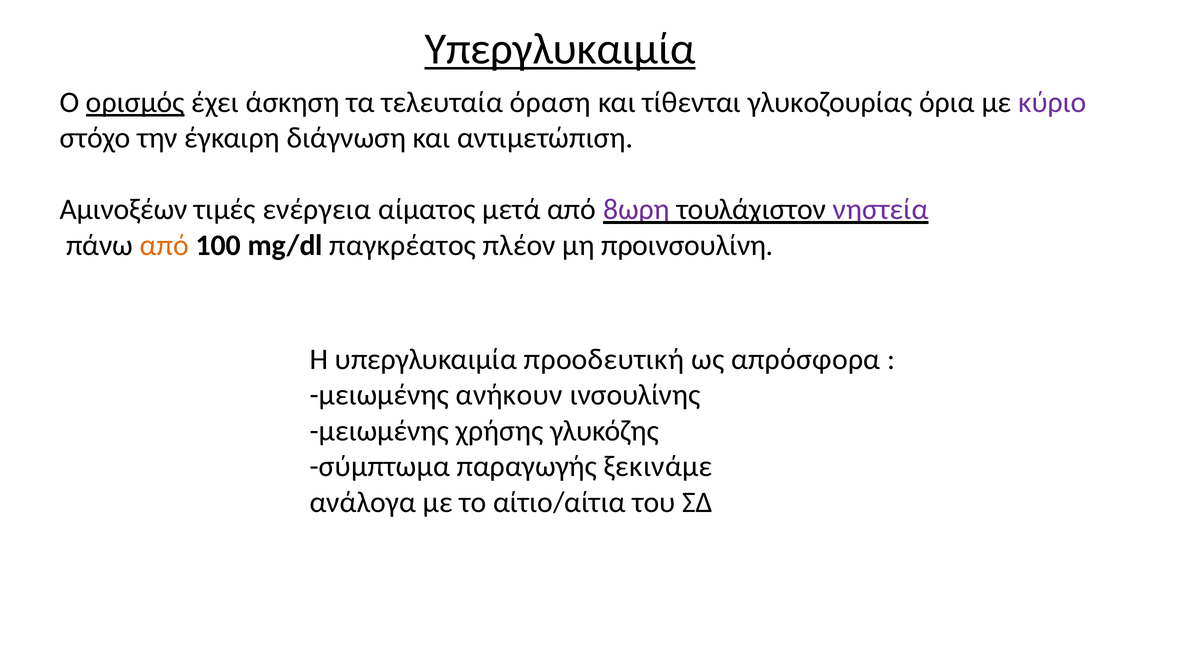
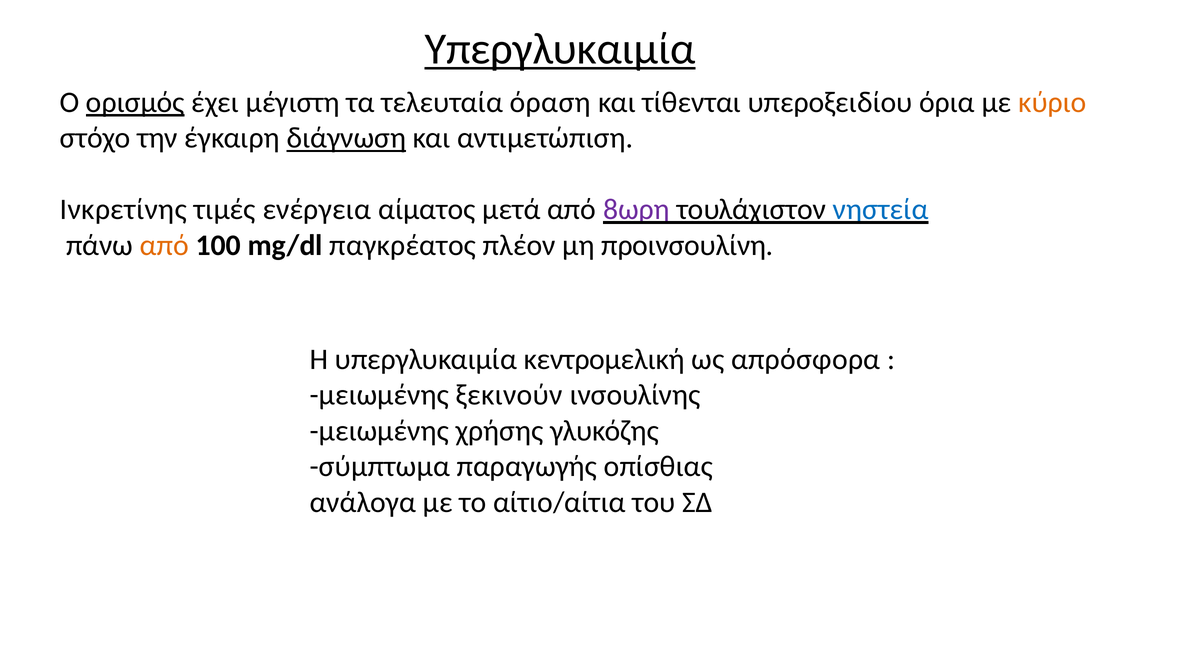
άσκηση: άσκηση -> μέγιστη (293, 102)
γλυκοζουρίας: γλυκοζουρίας -> υπεροξειδίου (830, 102)
κύριο colour: purple -> orange (1052, 102)
διάγνωση underline: none -> present (346, 138)
Αμινοξέων: Αμινοξέων -> Ινκρετίνης (123, 209)
νηστεία colour: purple -> blue (881, 209)
προοδευτική: προοδευτική -> κεντρομελική (604, 359)
ανήκουν: ανήκουν -> ξεκινούν (509, 395)
ξεκινάμε: ξεκινάμε -> οπίσθιας (658, 466)
